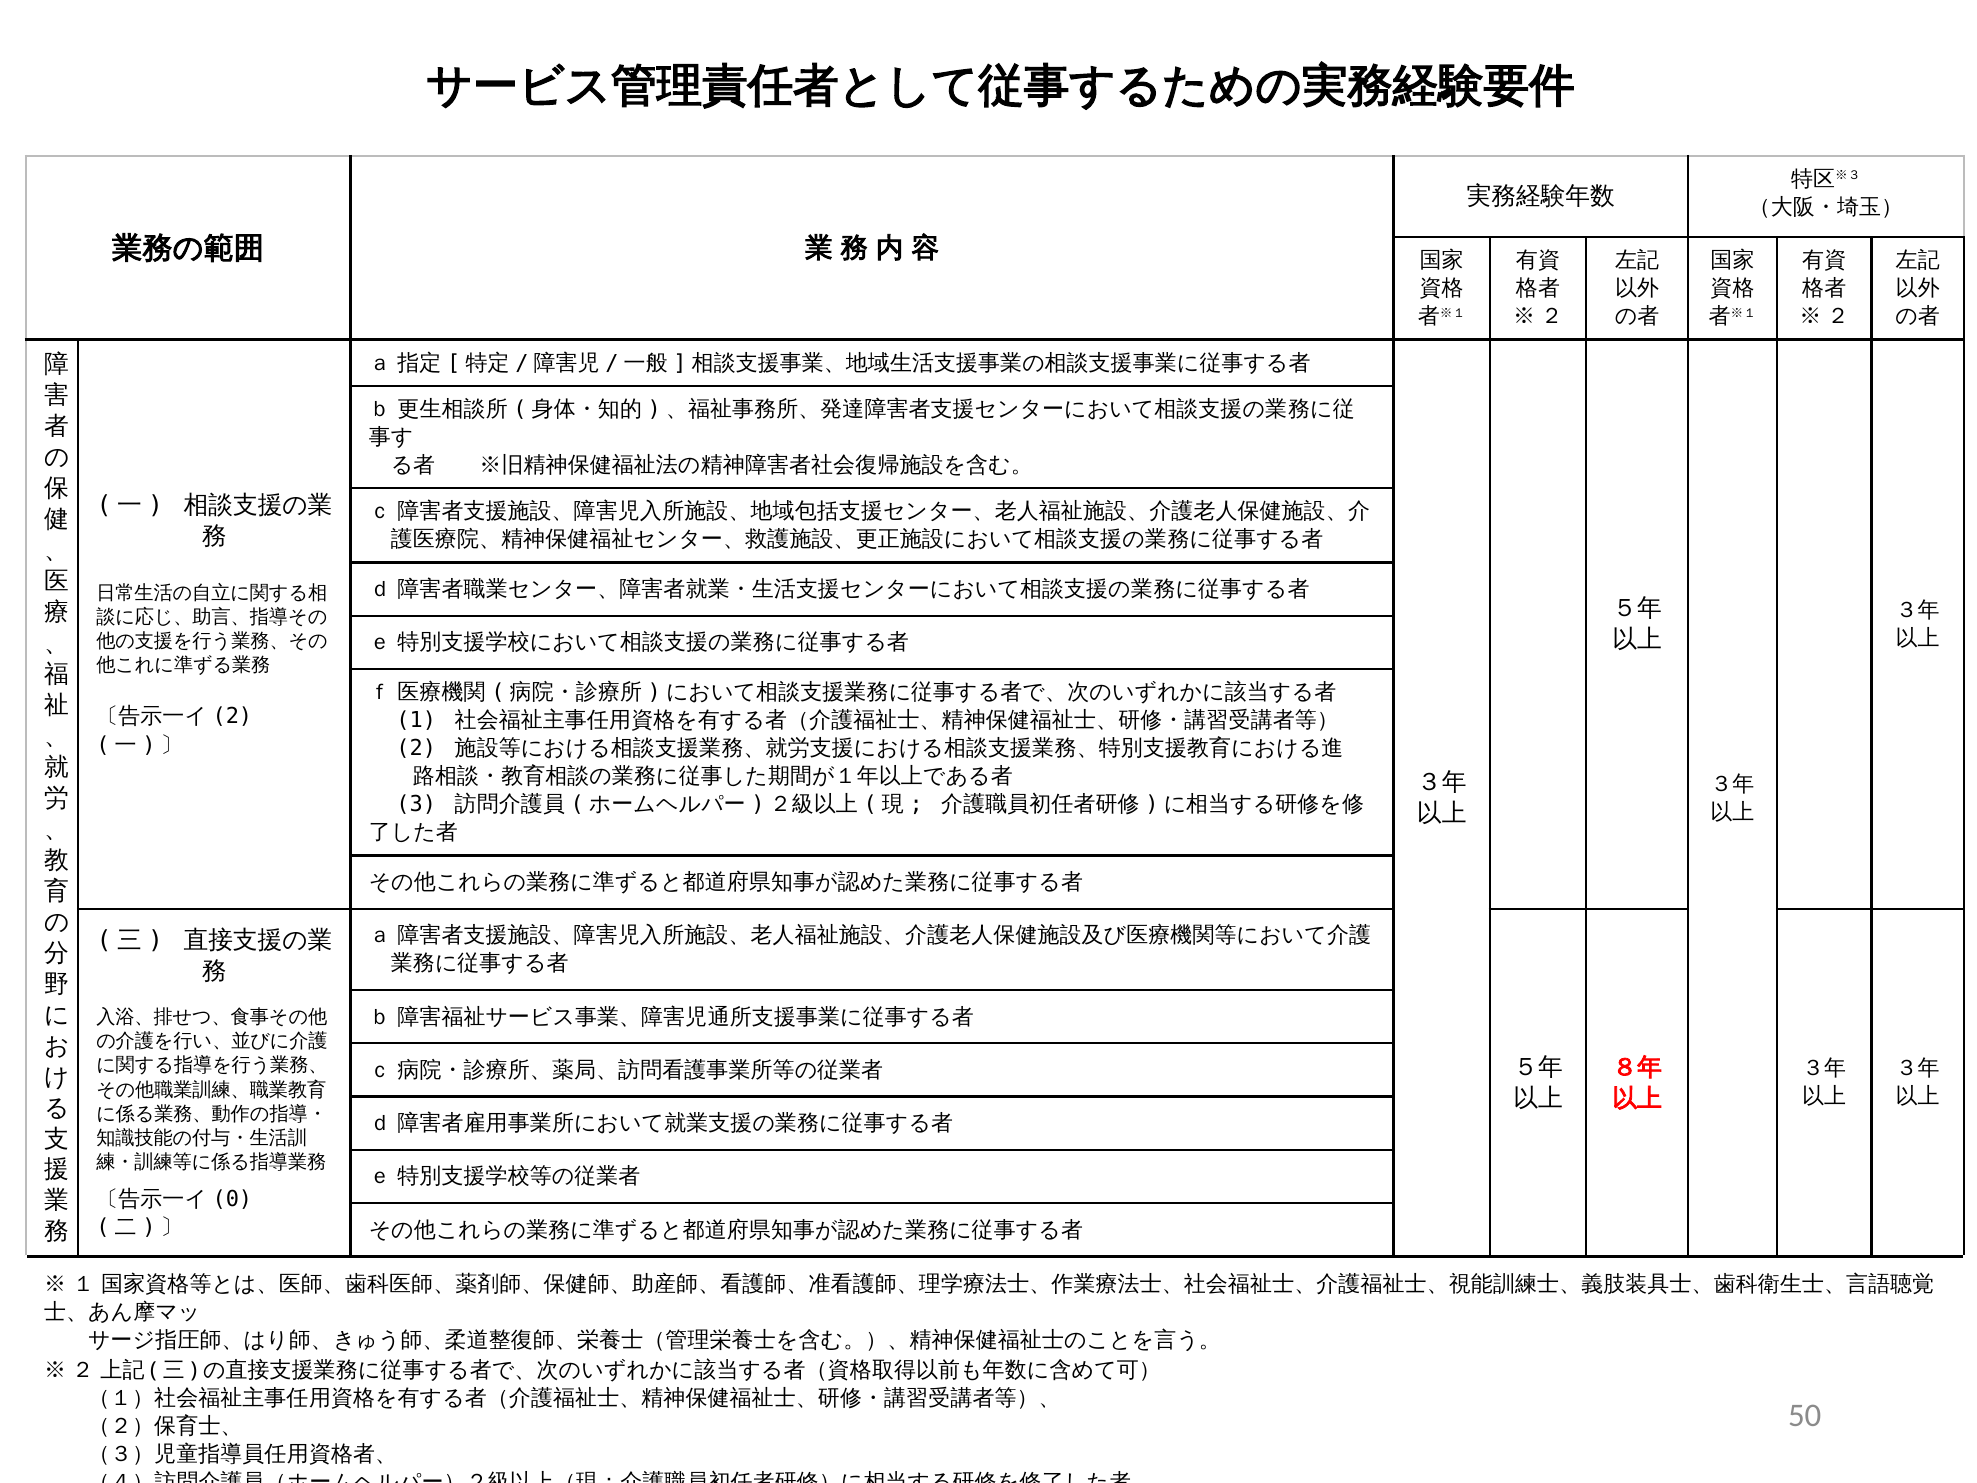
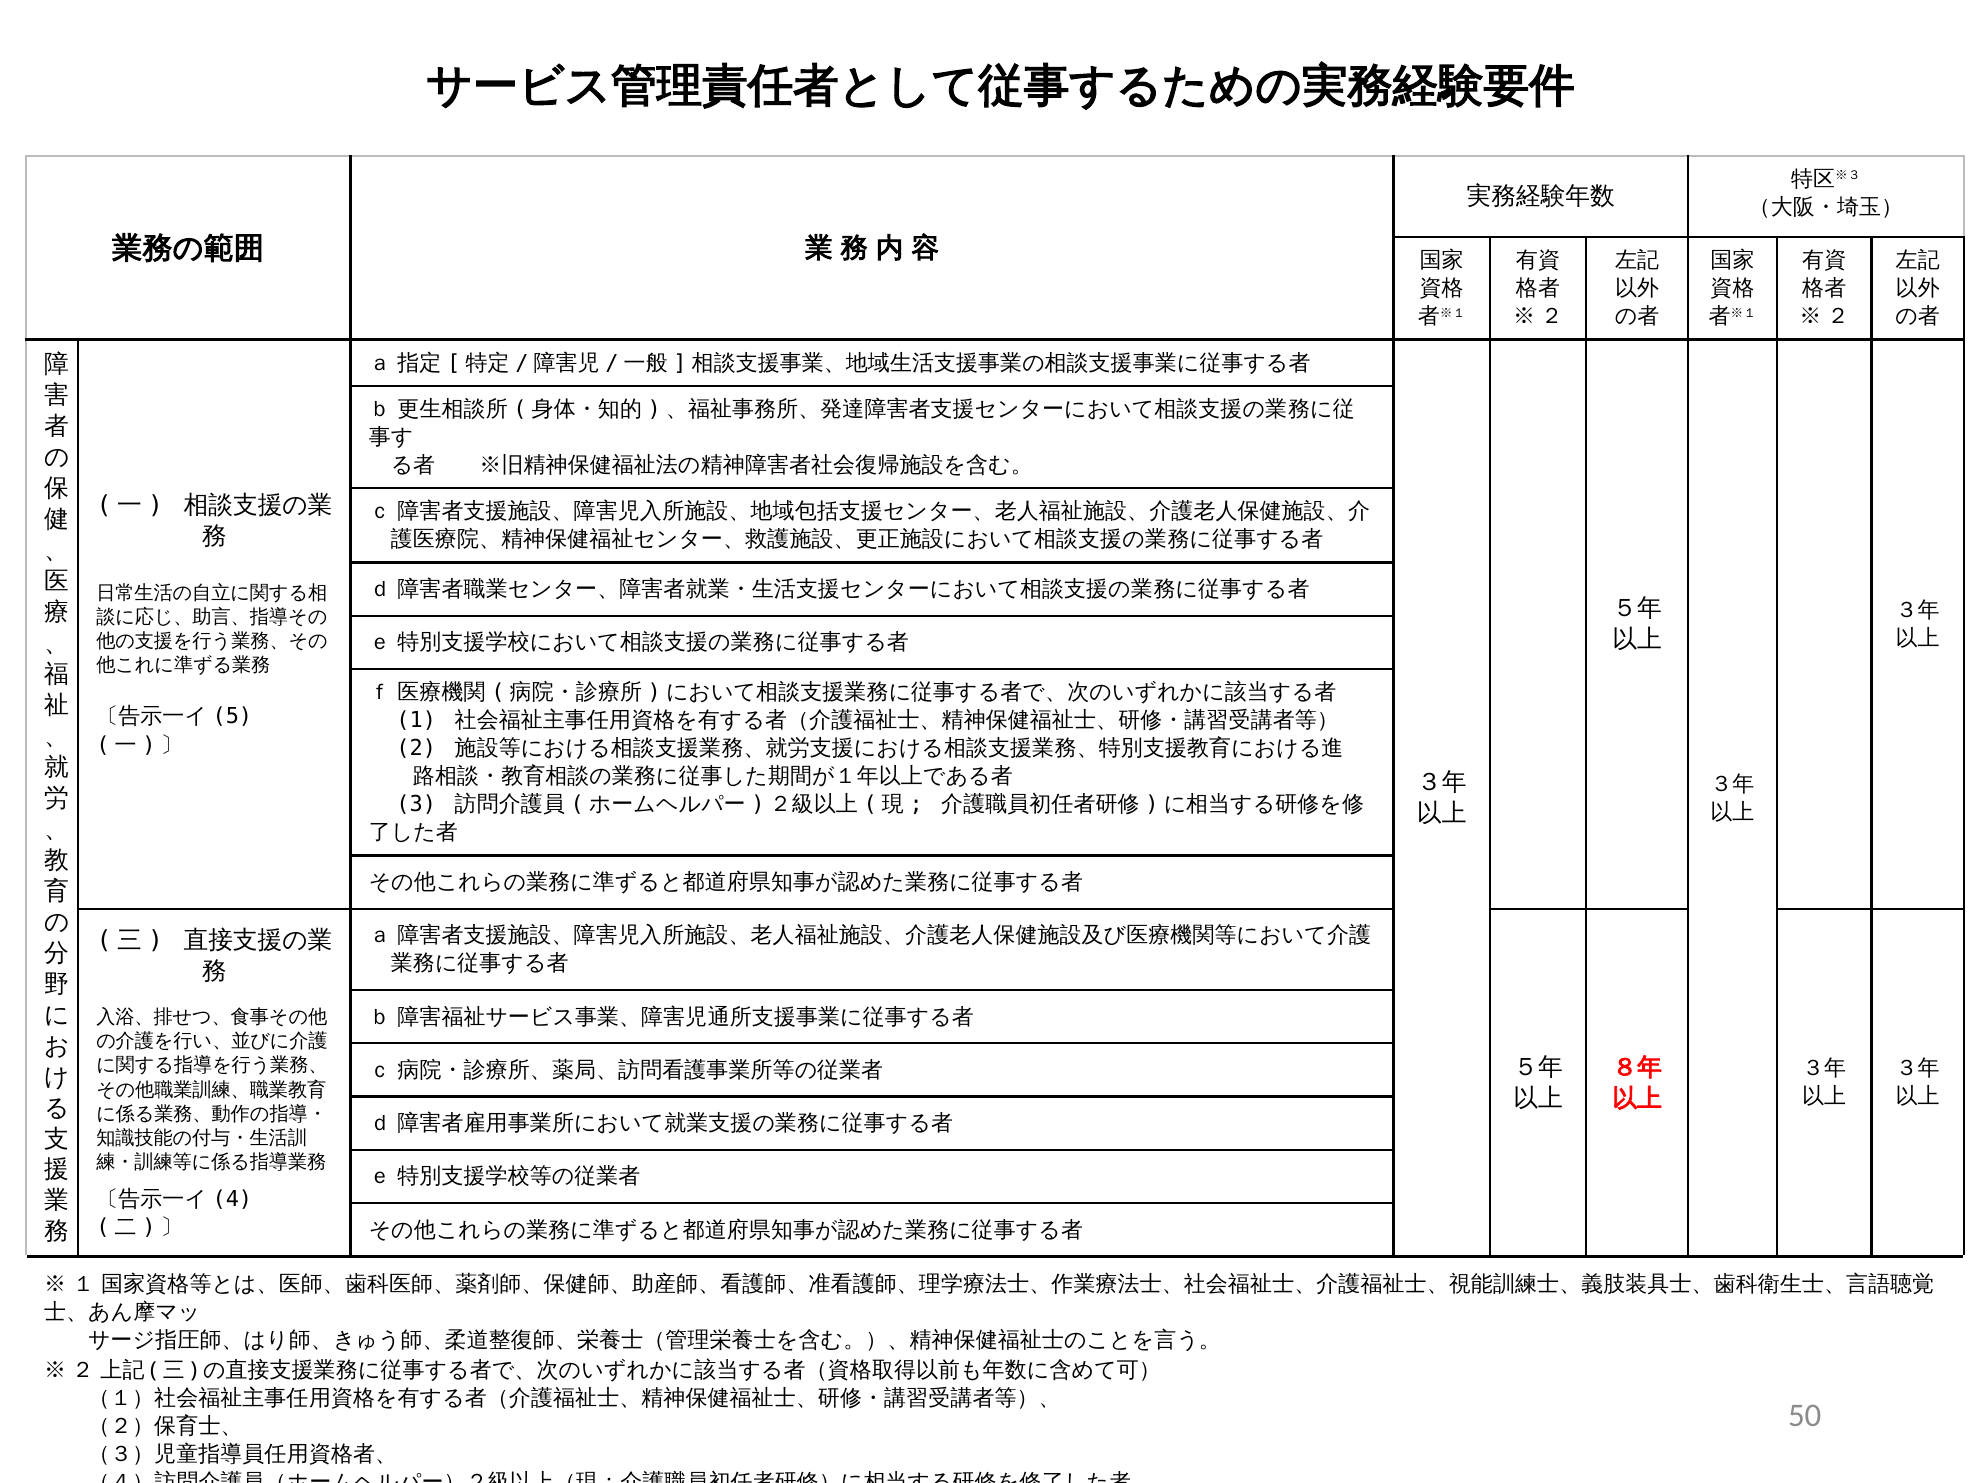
2: 2 -> 5 (232, 717)
0: 0 -> 4 (232, 1199)
